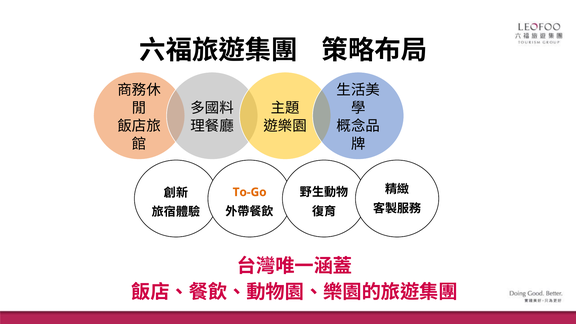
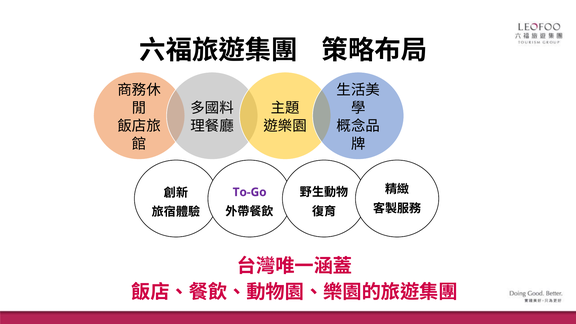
To-Go colour: orange -> purple (250, 192)
